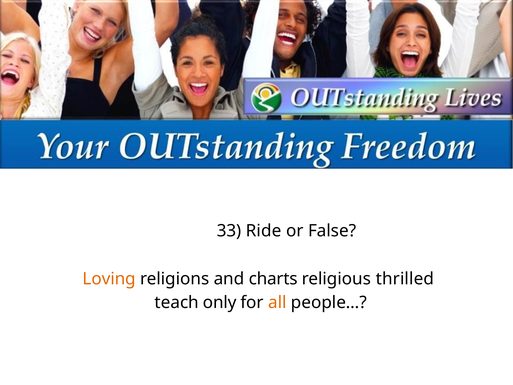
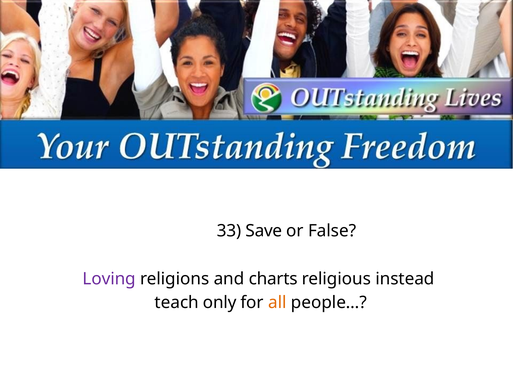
Ride: Ride -> Save (264, 231)
Loving colour: orange -> purple (109, 279)
thrilled: thrilled -> instead (405, 279)
